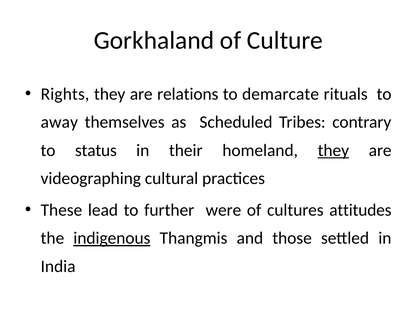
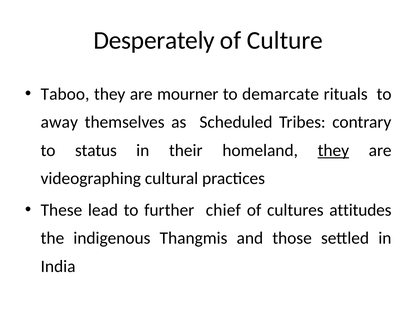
Gorkhaland: Gorkhaland -> Desperately (154, 40)
Rights: Rights -> Taboo (65, 94)
relations: relations -> mourner (188, 94)
were: were -> chief (223, 210)
indigenous underline: present -> none (112, 238)
